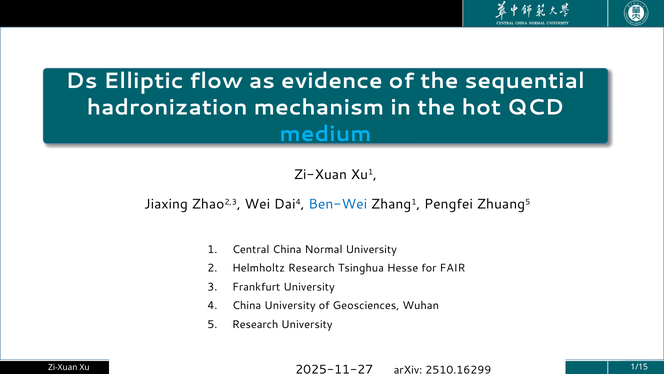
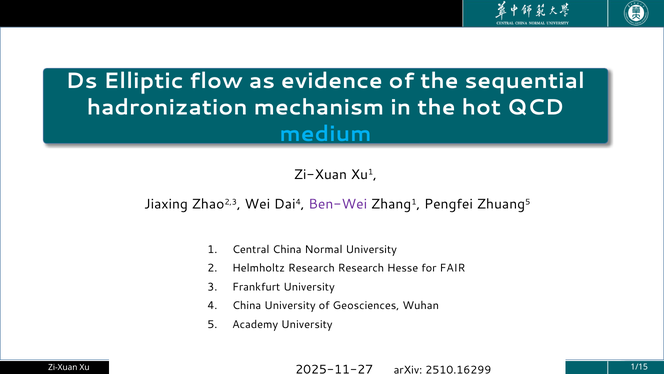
Ben-Wei colour: blue -> purple (338, 204)
Research Tsinghua: Tsinghua -> Research (361, 268)
Research: Research -> Academy (255, 324)
